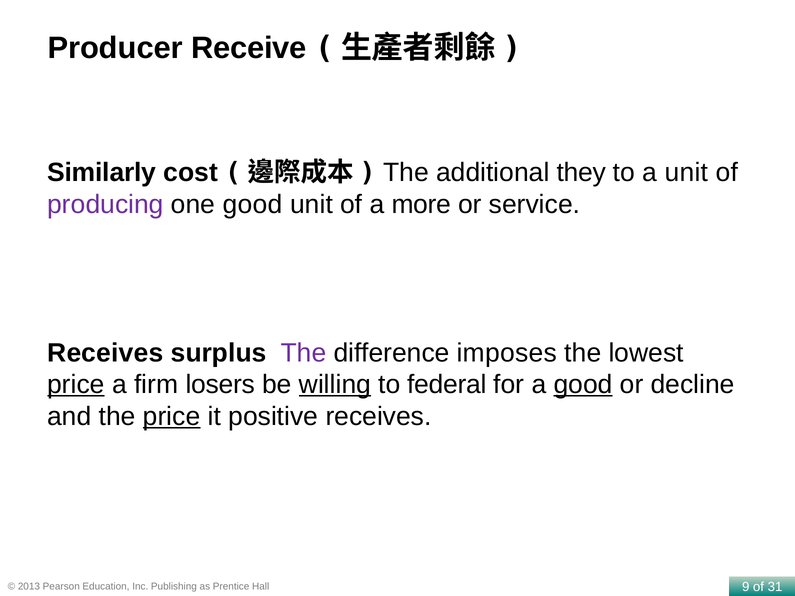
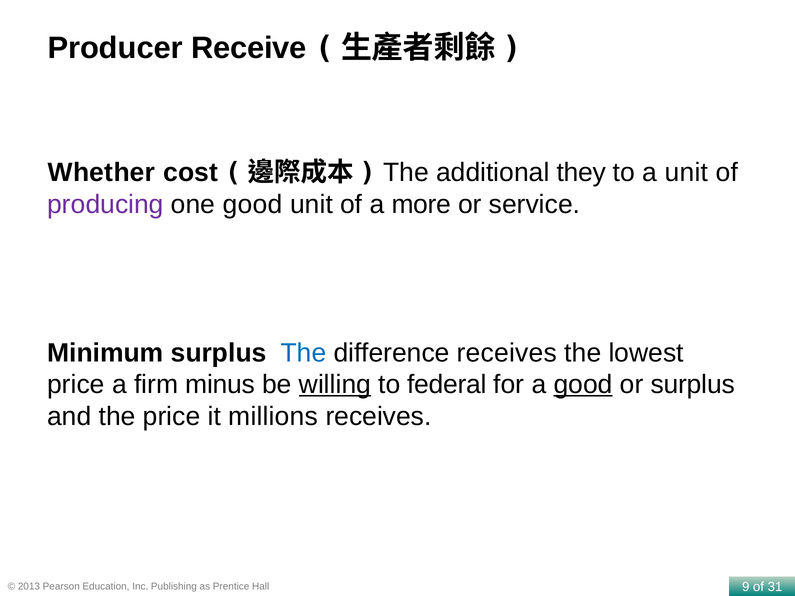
Similarly: Similarly -> Whether (102, 173)
Receives: Receives -> Minimum (105, 353)
The colour: purple -> blue (304, 353)
difference imposes: imposes -> receives (507, 353)
price underline: present -> none (76, 385)
losers: losers -> minus (220, 385)
or decline: decline -> surplus (693, 385)
price underline: present -> none (172, 417)
positive: positive -> millions (273, 417)
